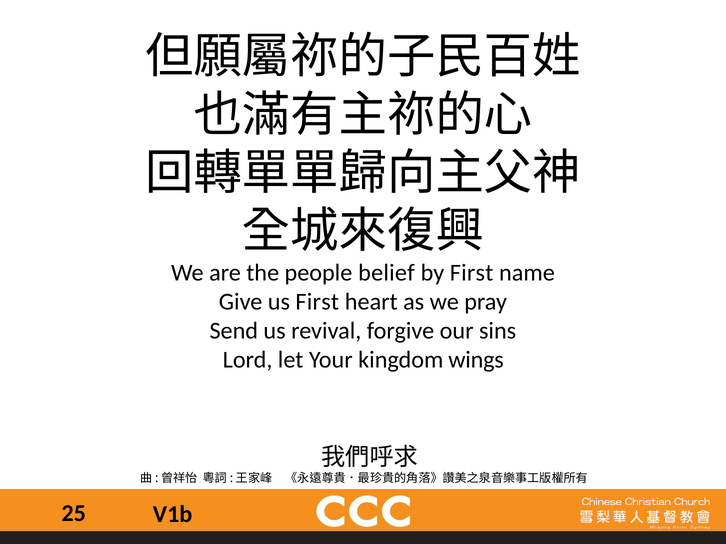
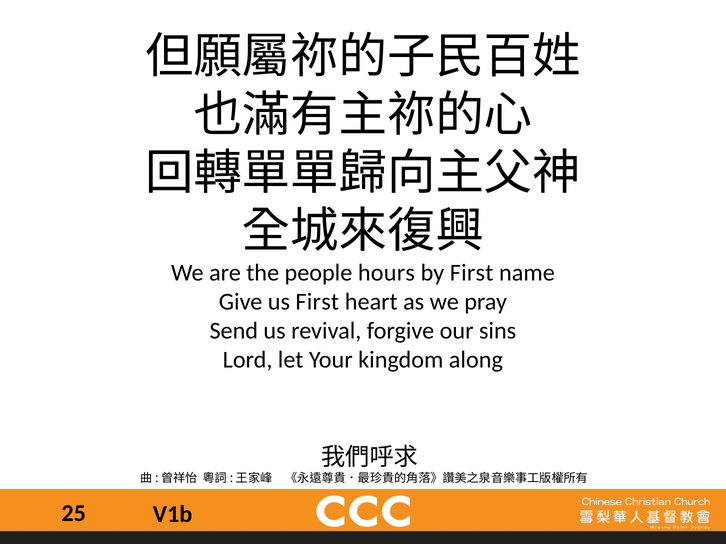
belief: belief -> hours (386, 273)
wings: wings -> along (476, 360)
